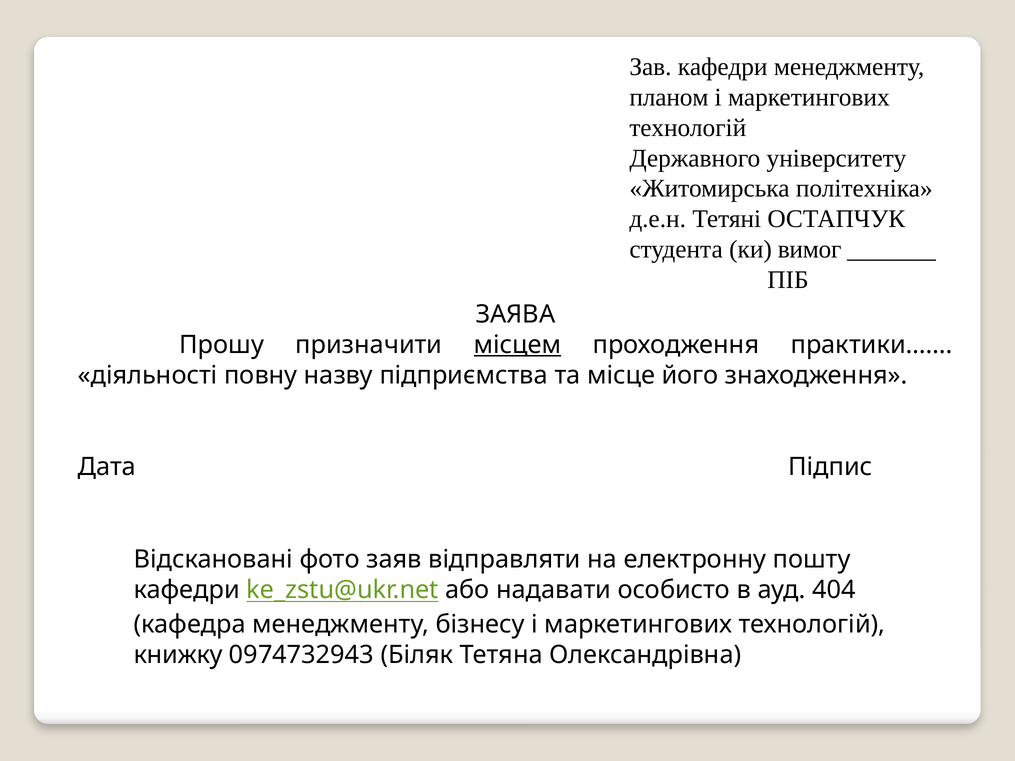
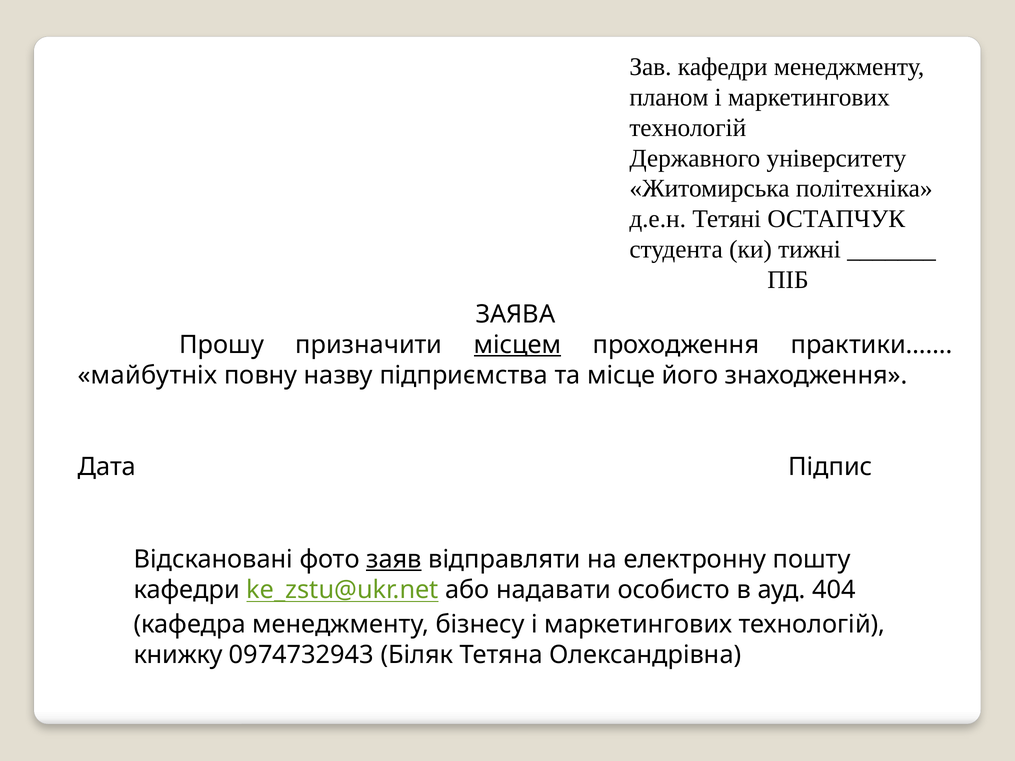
вимог: вимог -> тижні (809, 250)
діяльності: діяльності -> майбутніх (148, 376)
заяв underline: none -> present (394, 560)
